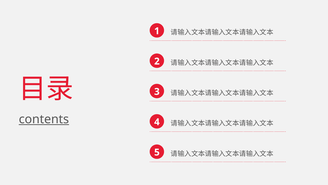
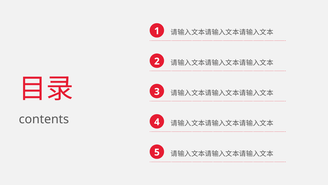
contents underline: present -> none (44, 119)
